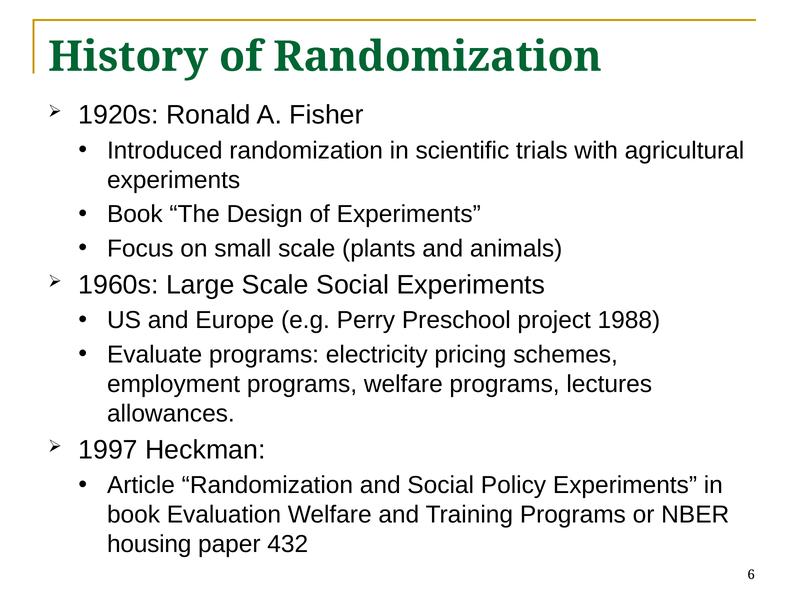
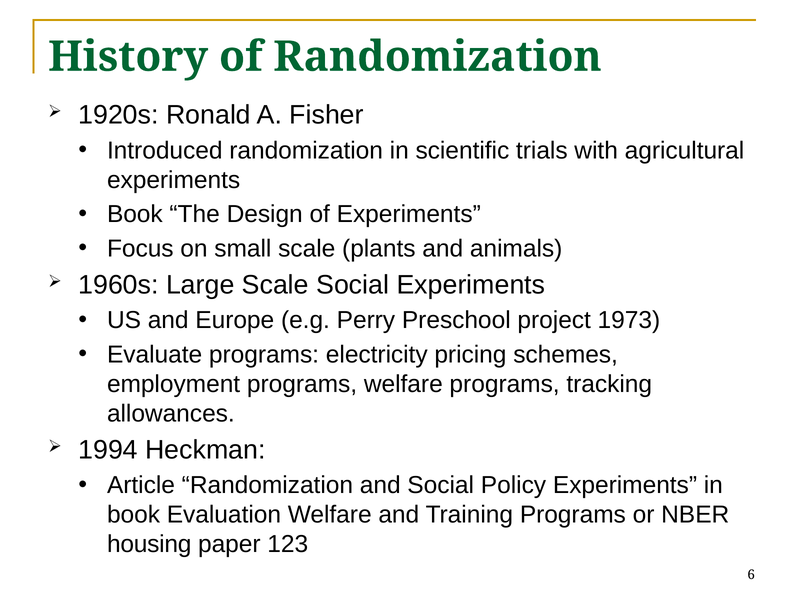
1988: 1988 -> 1973 (629, 321)
lectures: lectures -> tracking (609, 384)
1997: 1997 -> 1994 (108, 450)
432: 432 -> 123 (288, 544)
